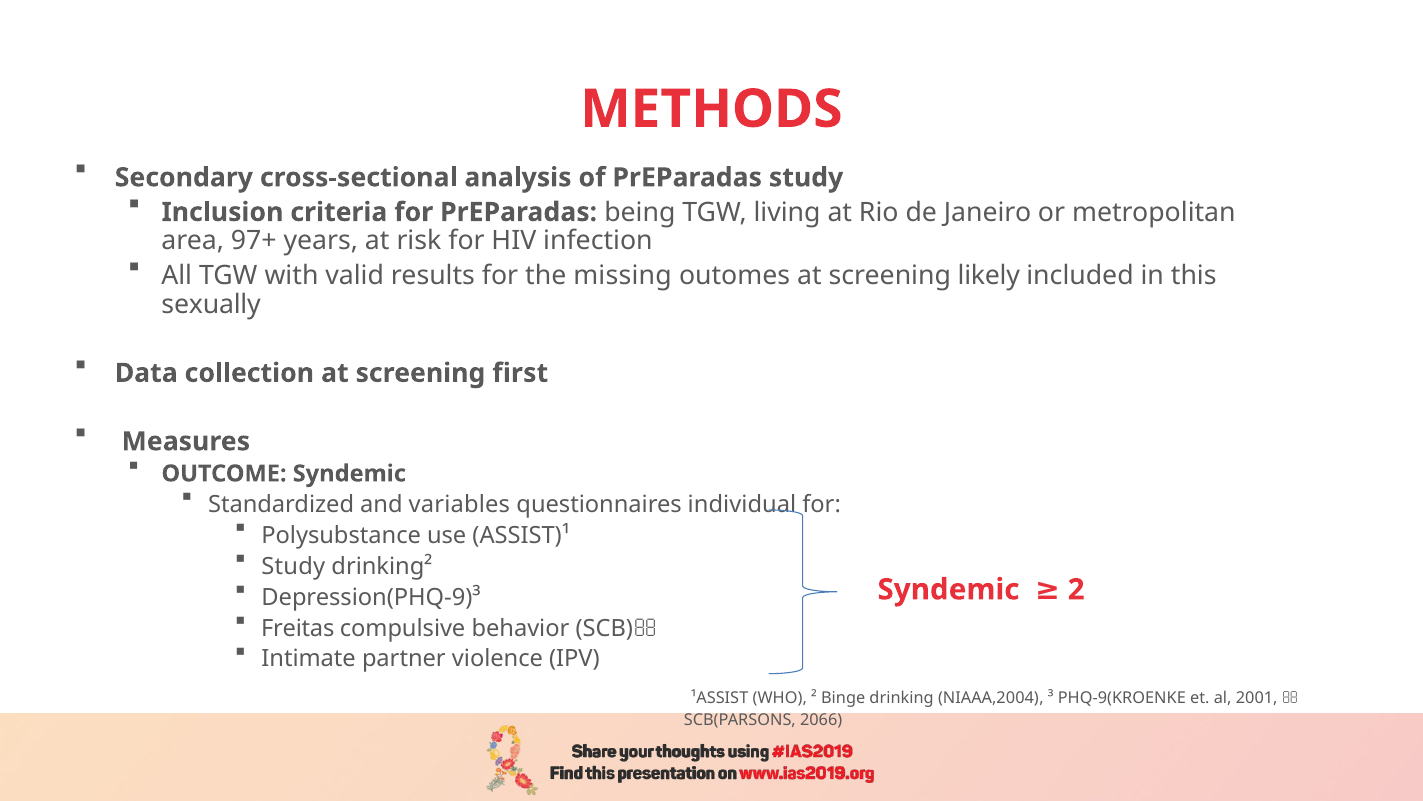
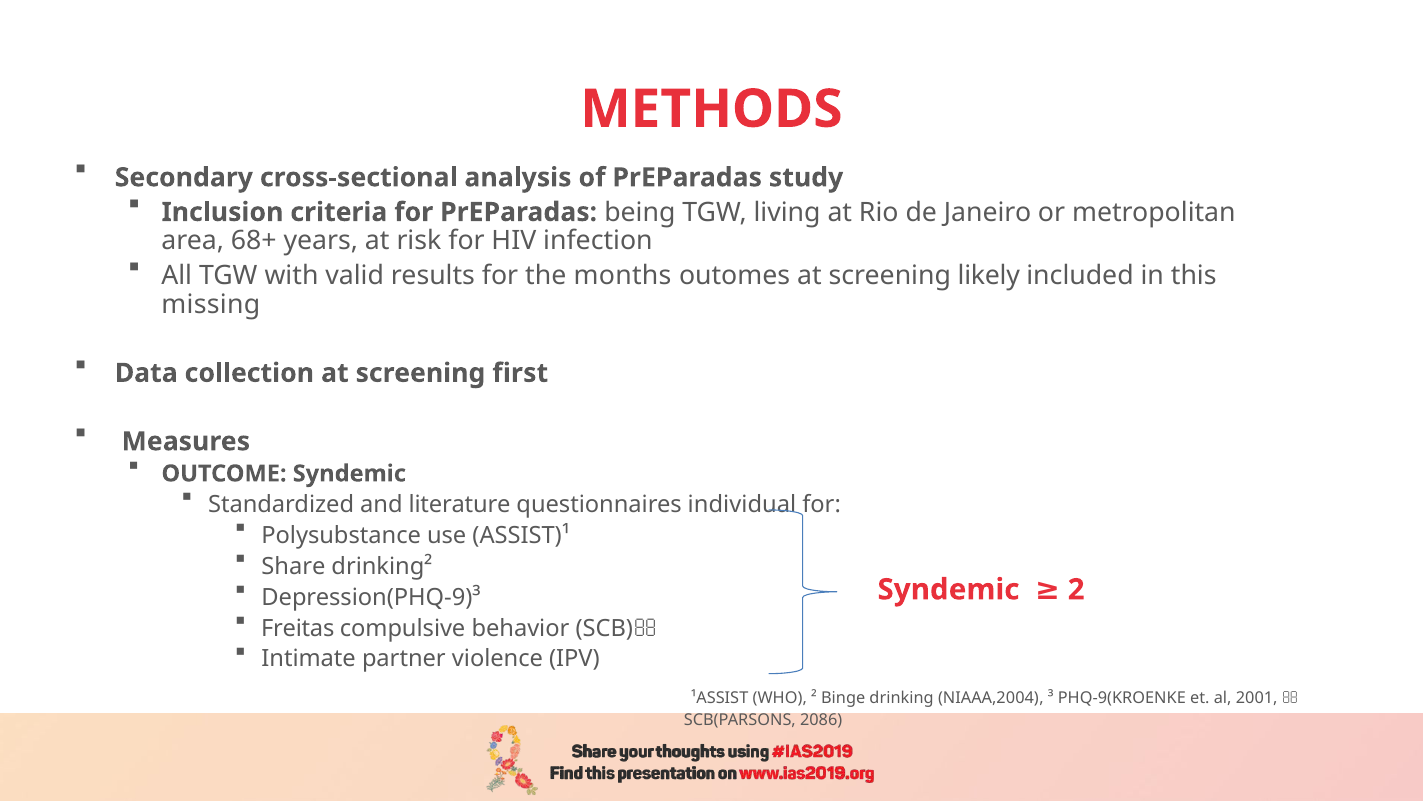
97+: 97+ -> 68+ (254, 241)
missing: missing -> months (623, 276)
sexually: sexually -> missing (211, 304)
variables: variables -> literature (460, 504)
Study: Study -> Share (293, 566)
2066: 2066 -> 2086 (821, 720)
